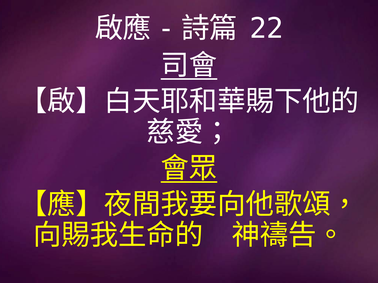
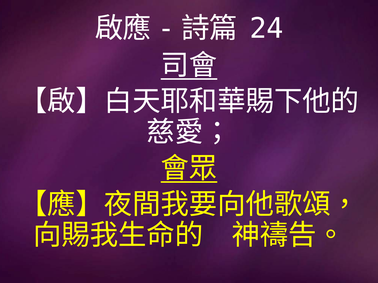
22: 22 -> 24 (267, 29)
